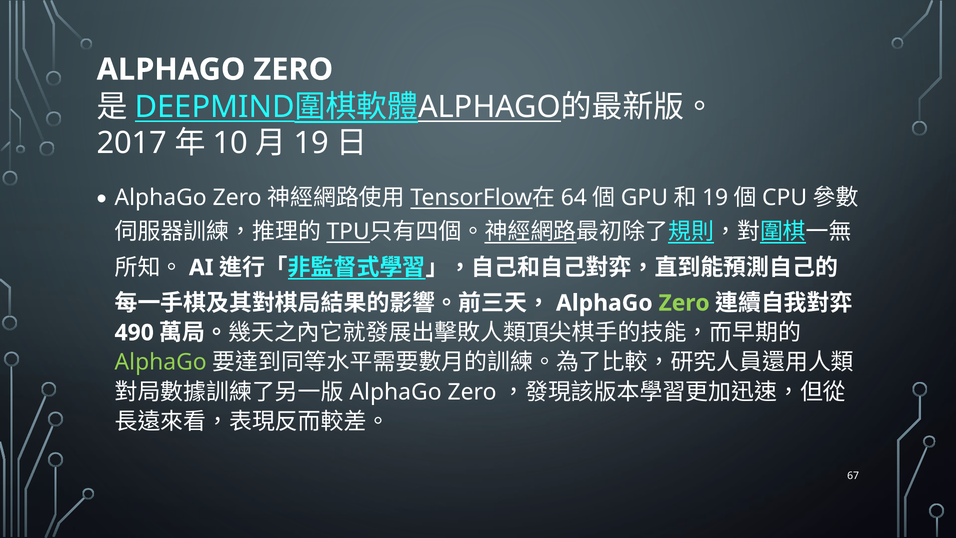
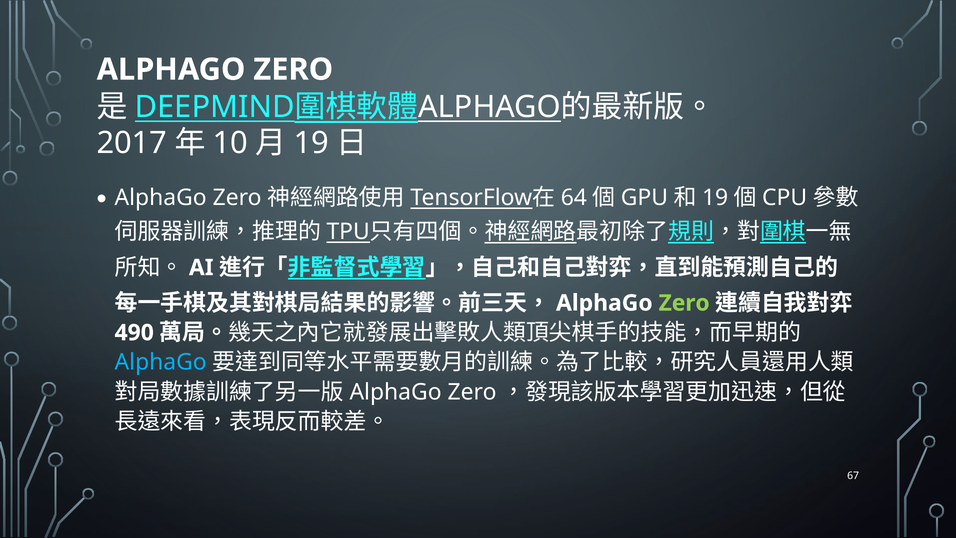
AlphaGo colour: light green -> light blue (161, 362)
